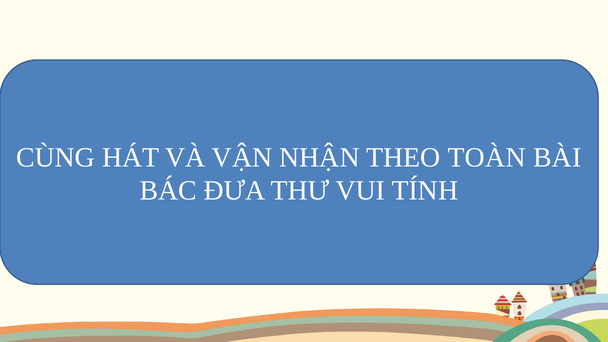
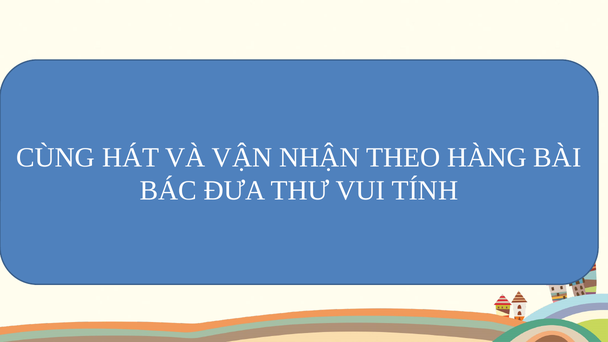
TOÀN: TOÀN -> HÀNG (487, 157)
